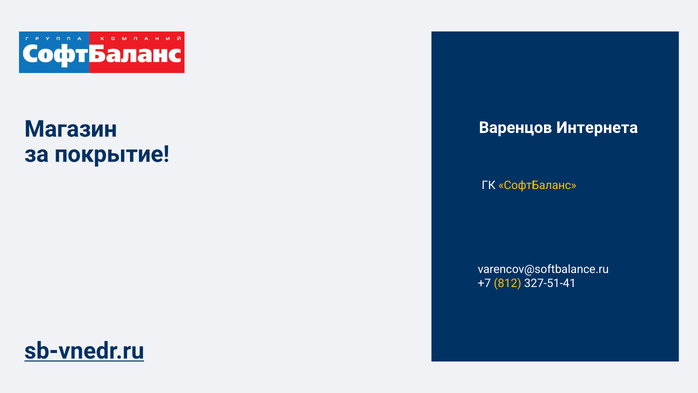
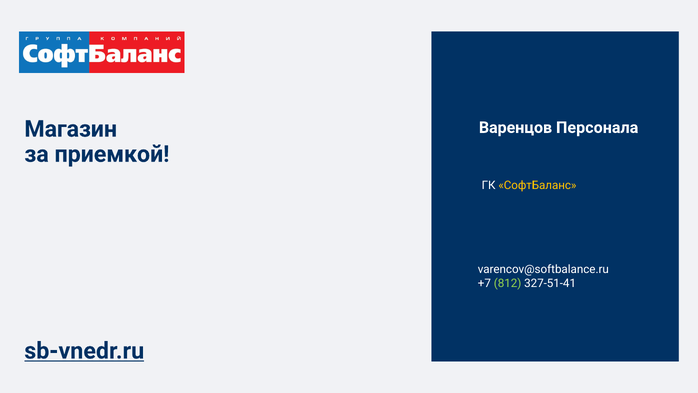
Интернета: Интернета -> Персонала (597, 127)
покрытие: покрытие -> приемкой (112, 154)
812 colour: yellow -> light green (508, 283)
